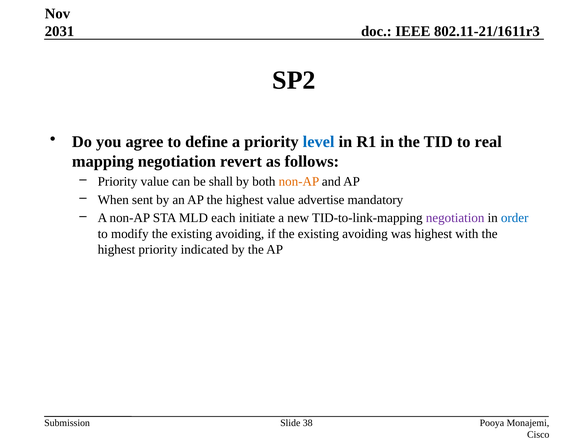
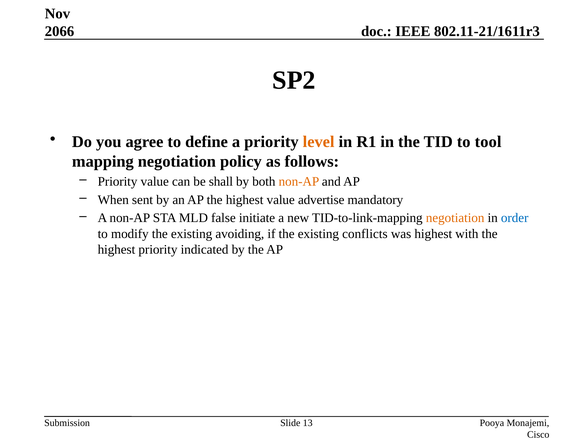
2031: 2031 -> 2066 (60, 31)
level colour: blue -> orange (319, 142)
real: real -> tool (488, 142)
revert: revert -> policy (241, 161)
each: each -> false (223, 218)
negotiation colour: purple -> orange (455, 218)
if the existing avoiding: avoiding -> conflicts (365, 234)
38: 38 -> 13 (308, 423)
